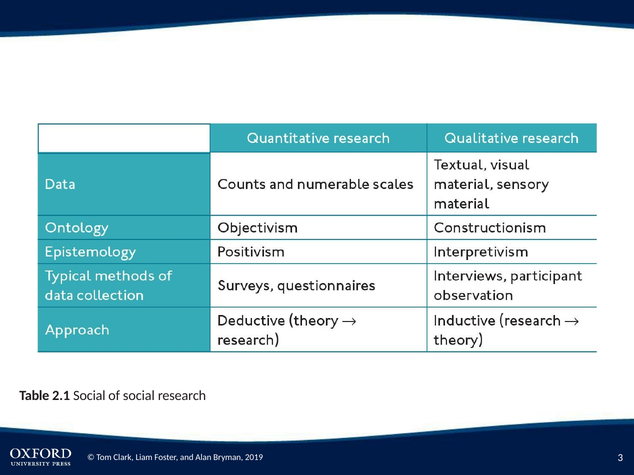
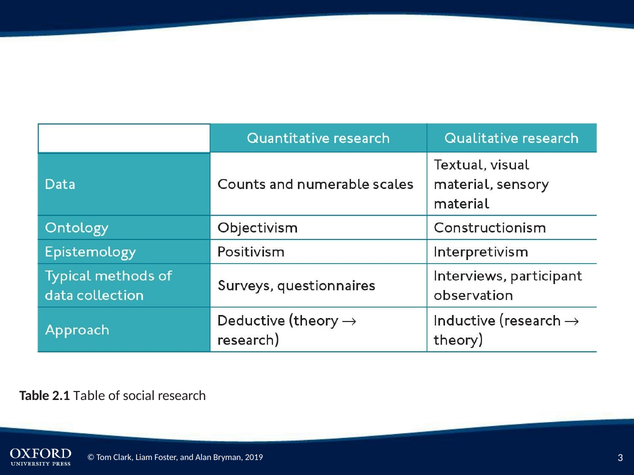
2.1 Social: Social -> Table (89, 396)
